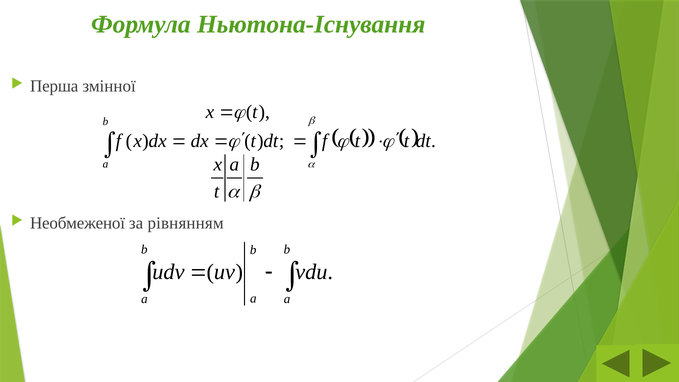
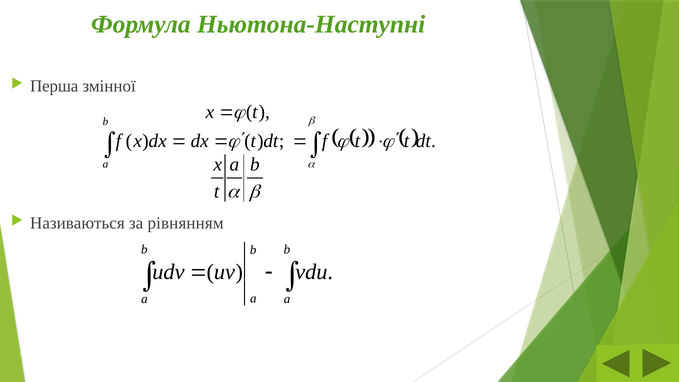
Ньютона-Існування: Ньютона-Існування -> Ньютона-Наступні (311, 24)
Необмеженої: Необмеженої -> Називаються (77, 223)
